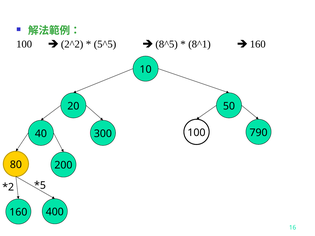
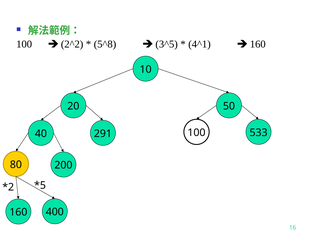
5^5: 5^5 -> 5^8 (105, 44)
8^5: 8^5 -> 3^5 (167, 44)
8^1: 8^1 -> 4^1 (199, 44)
790: 790 -> 533 (259, 133)
300: 300 -> 291 (103, 134)
